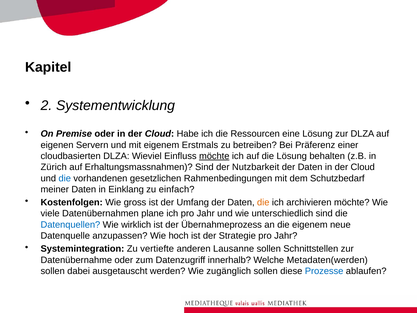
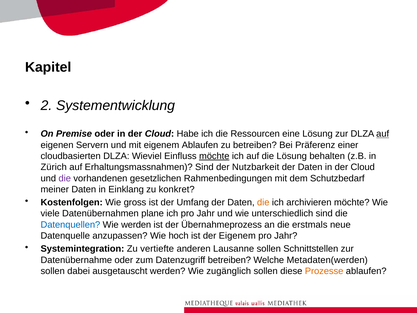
auf underline: none -> present (383, 134)
eigenem Erstmals: Erstmals -> Ablaufen (200, 145)
die colour: blue -> purple (65, 178)
einfach: einfach -> konkret (177, 189)
Wie wirklich: wirklich -> werden (136, 225)
die eigenem: eigenem -> erstmals (310, 225)
der Strategie: Strategie -> Eigenem (237, 236)
Datenzugriff innerhalb: innerhalb -> betreiben (229, 260)
Prozesse colour: blue -> orange (324, 271)
